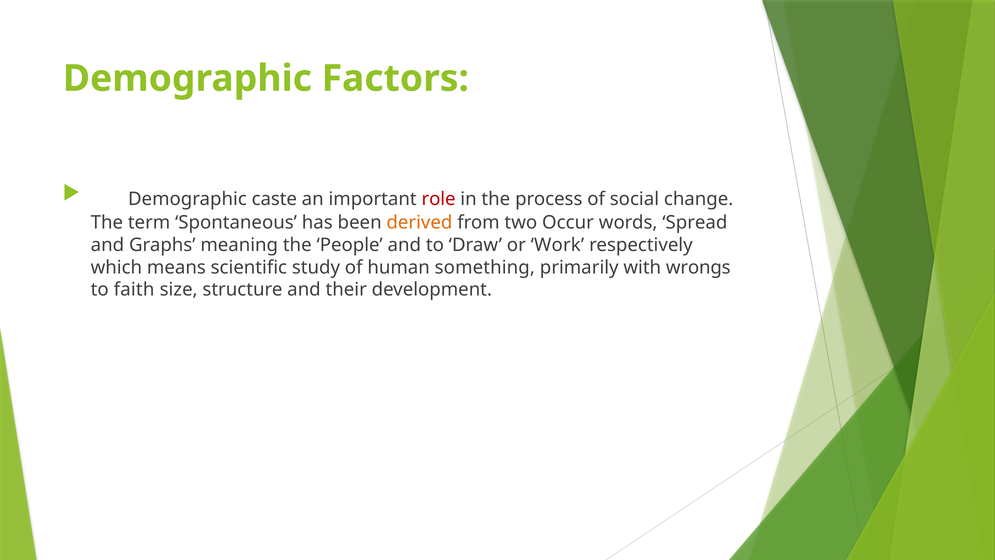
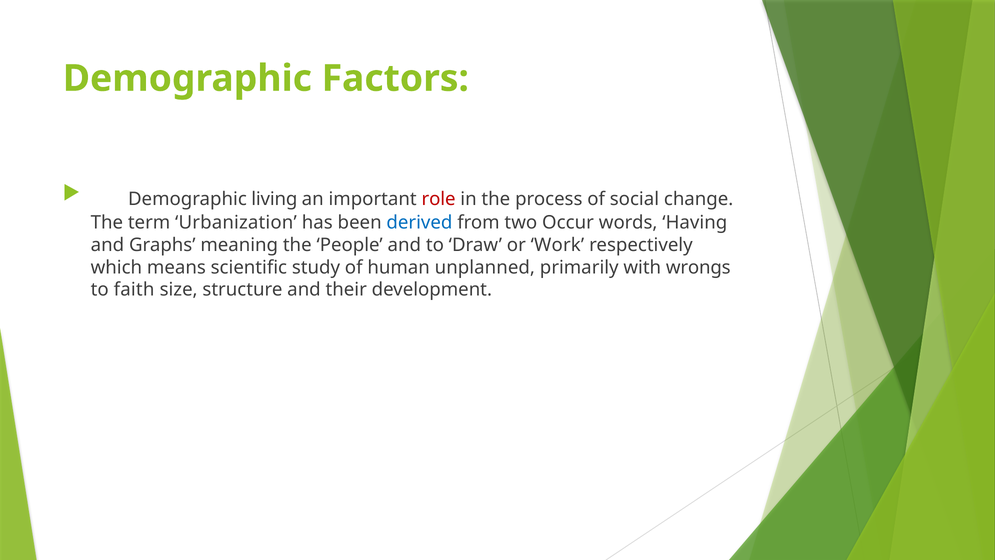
caste: caste -> living (274, 199)
Spontaneous: Spontaneous -> Urbanization (236, 222)
derived colour: orange -> blue (419, 222)
Spread: Spread -> Having (695, 222)
something: something -> unplanned (485, 267)
